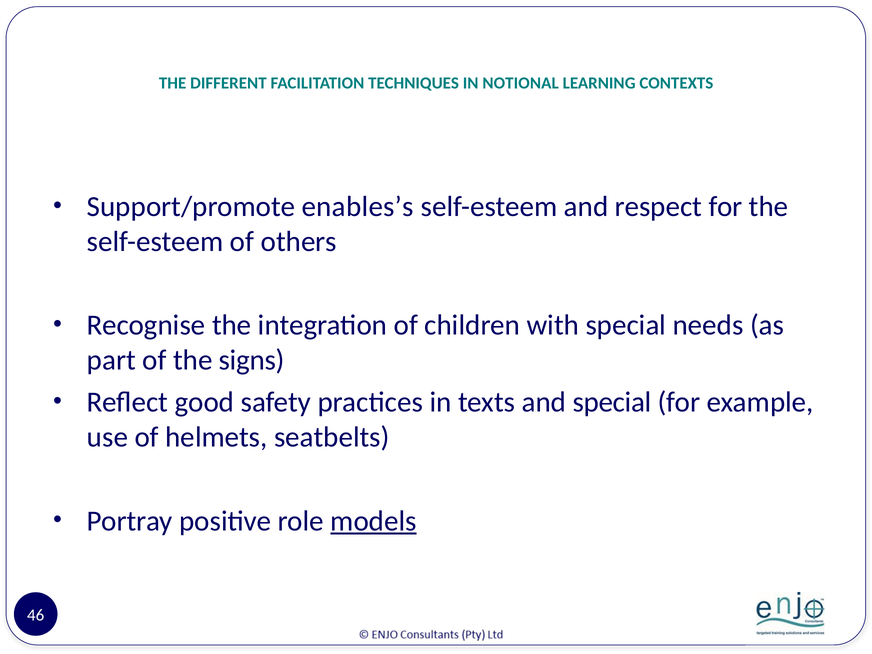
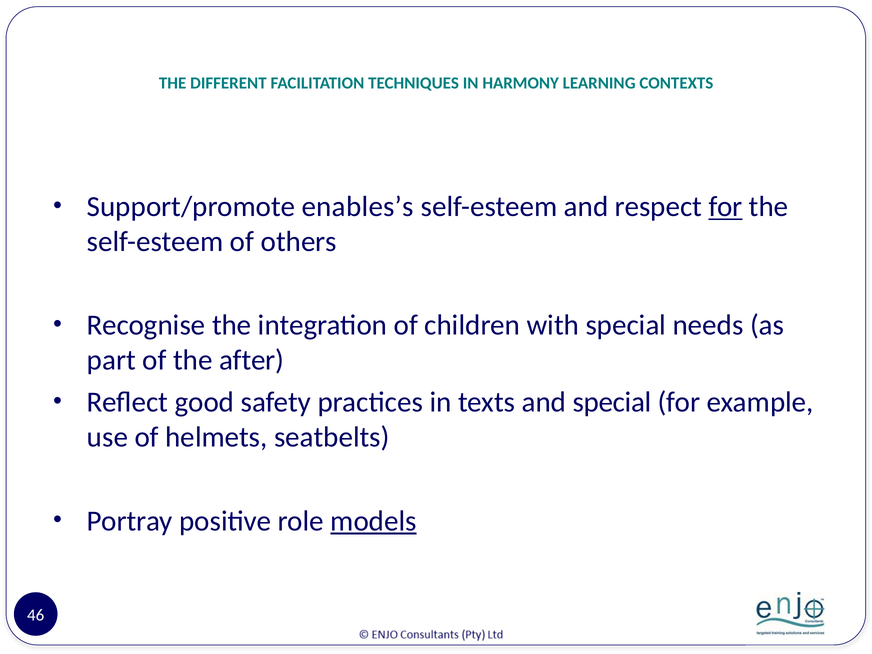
NOTIONAL: NOTIONAL -> HARMONY (521, 83)
for underline: none -> present (726, 207)
signs: signs -> after (252, 360)
